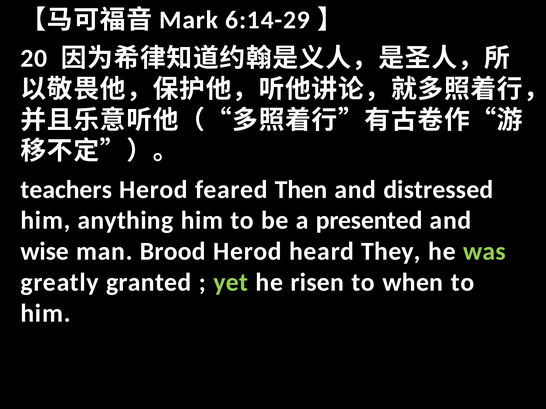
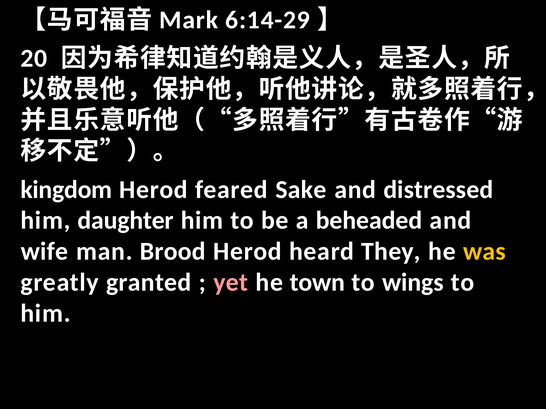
teachers: teachers -> kingdom (66, 190)
Then: Then -> Sake (301, 190)
anything: anything -> daughter (126, 221)
presented: presented -> beheaded (369, 221)
wise: wise -> wife (45, 252)
was colour: light green -> yellow (484, 252)
yet colour: light green -> pink (231, 283)
risen: risen -> town (317, 283)
when: when -> wings (413, 283)
